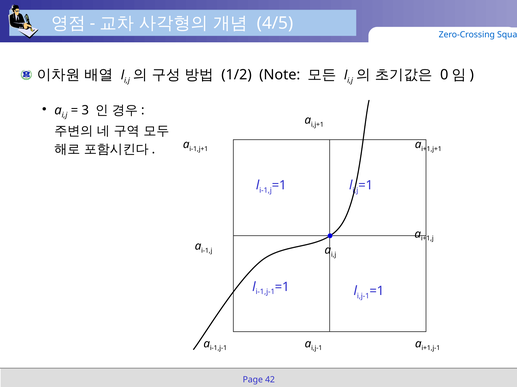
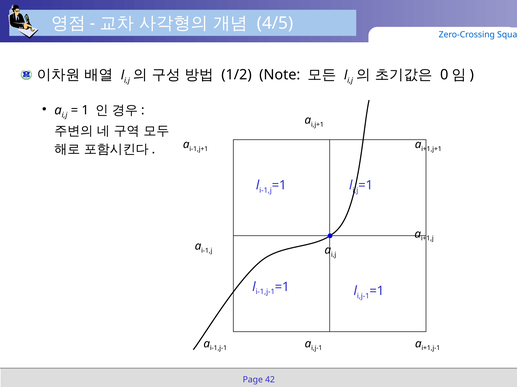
3: 3 -> 1 (85, 110)
